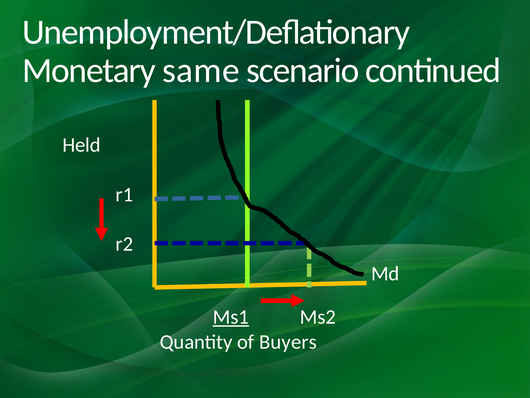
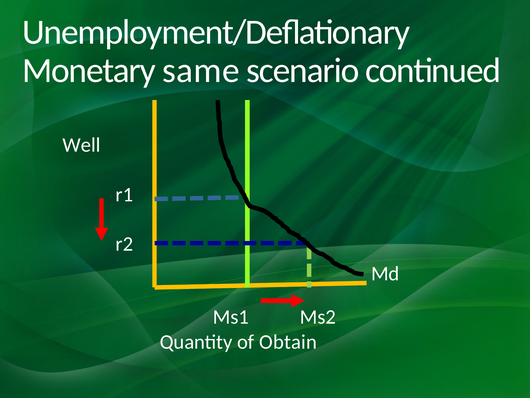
Held: Held -> Well (81, 145)
Ms1 underline: present -> none (231, 317)
Buyers: Buyers -> Obtain (288, 341)
